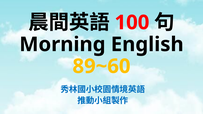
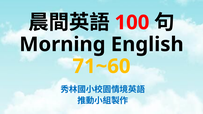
89~60: 89~60 -> 71~60 (101, 66)
